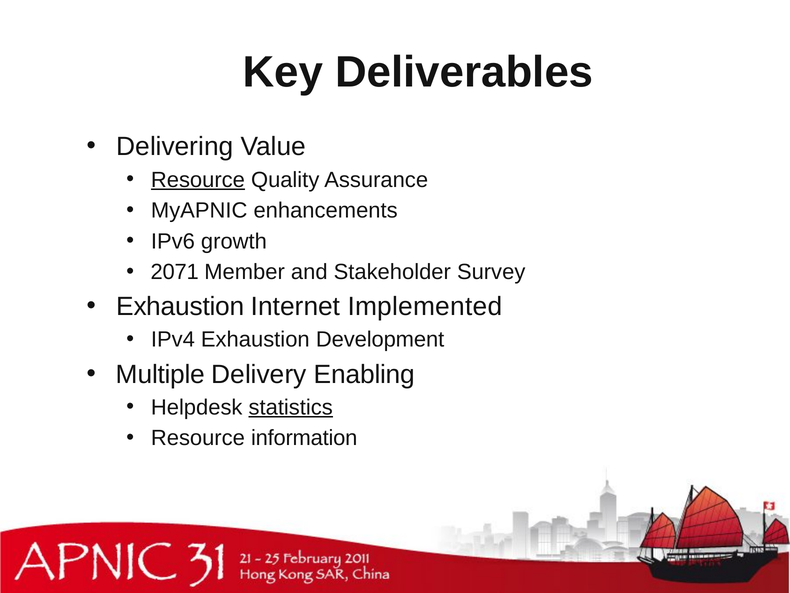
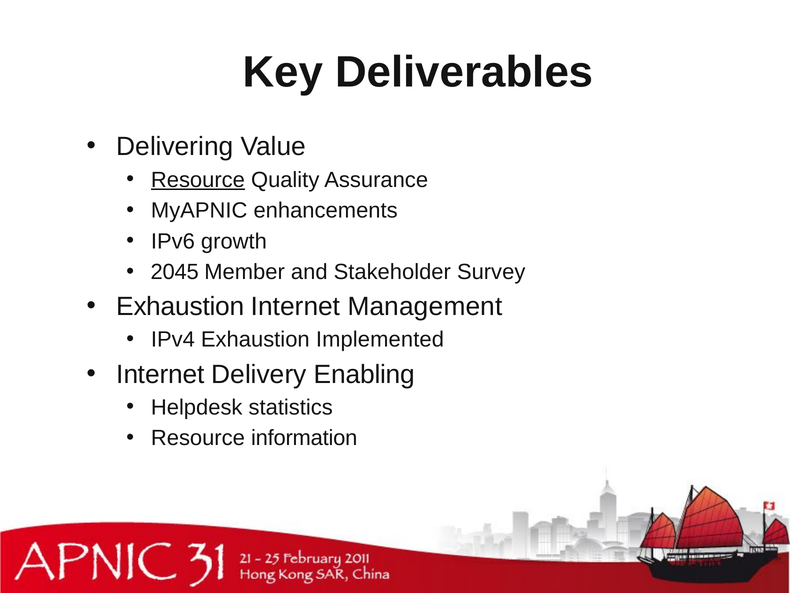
2071: 2071 -> 2045 (175, 272)
Implemented: Implemented -> Management (425, 306)
Development: Development -> Implemented (380, 339)
Multiple: Multiple -> Internet (160, 374)
statistics underline: present -> none (291, 407)
